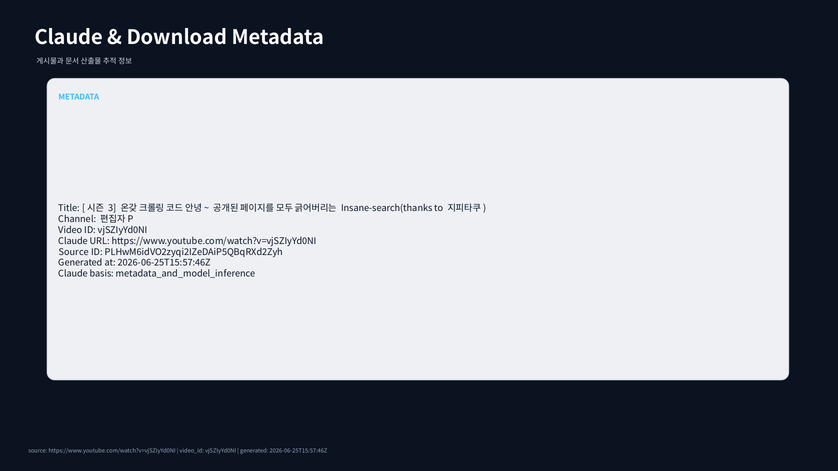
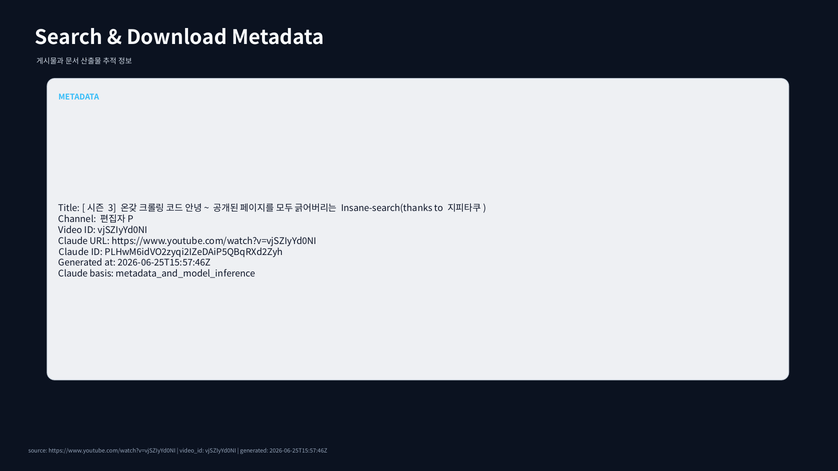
Claude: Claude -> Search (69, 38)
Source: Source -> Claude (74, 252)
